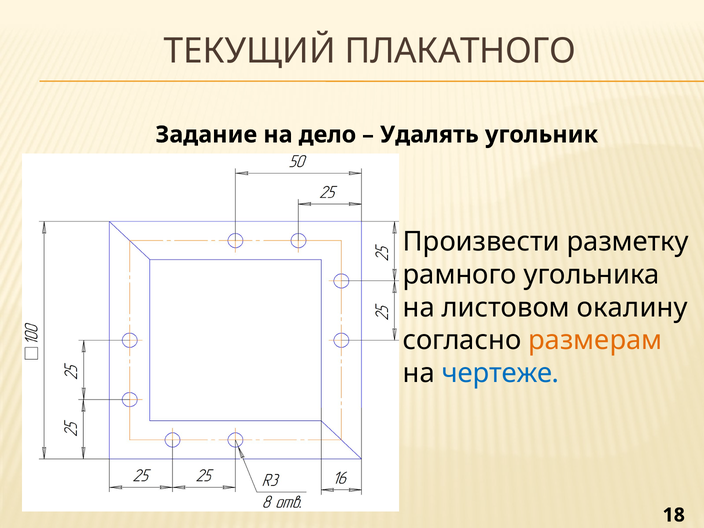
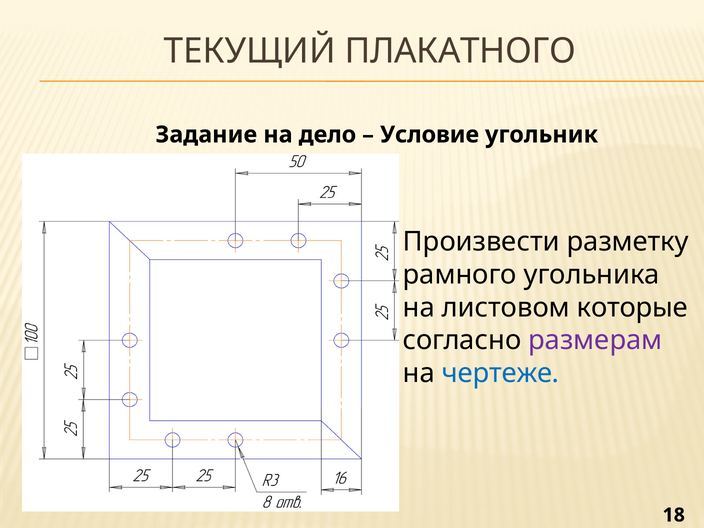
Удалять: Удалять -> Условие (430, 135)
окалину: окалину -> которые (632, 308)
размерам colour: orange -> purple (595, 340)
